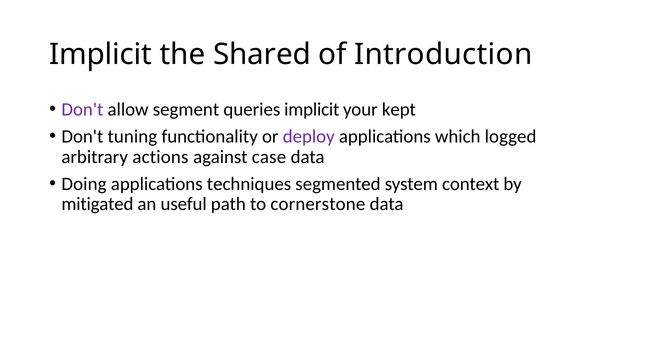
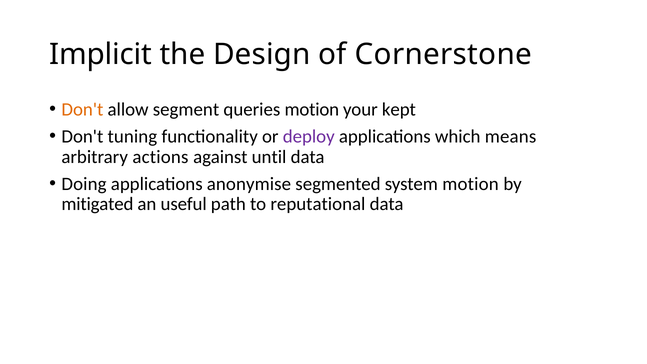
Shared: Shared -> Design (262, 54)
Introduction: Introduction -> Cornerstone (443, 54)
Don't colour: purple -> orange (82, 109)
queries implicit: implicit -> motion (312, 109)
logged: logged -> means (511, 136)
case: case -> until (269, 157)
techniques: techniques -> anonymise (249, 184)
system context: context -> motion (471, 184)
cornerstone: cornerstone -> reputational (318, 204)
